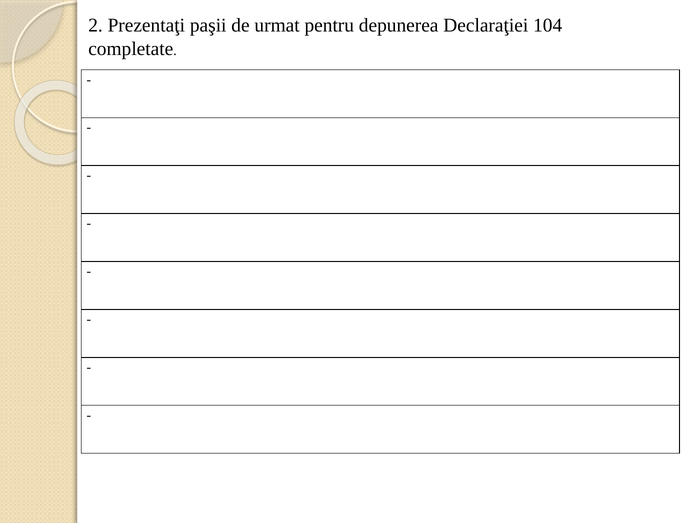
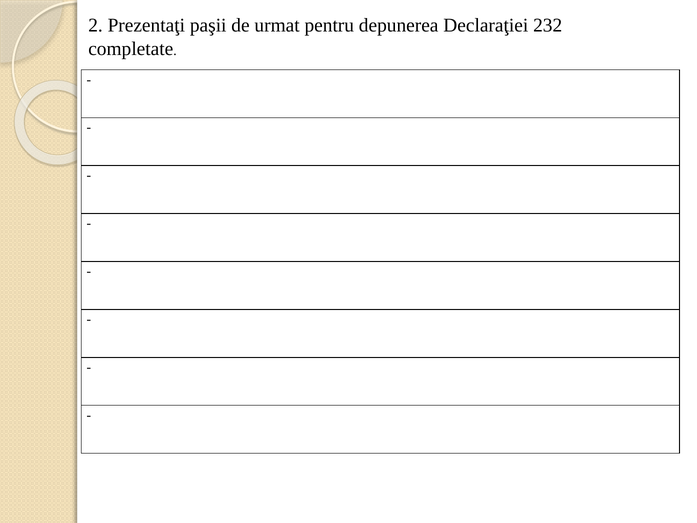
104: 104 -> 232 (548, 25)
